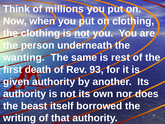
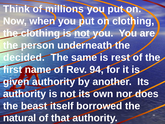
wanting: wanting -> decided (24, 57)
death: death -> name (38, 69)
93: 93 -> 94 (97, 69)
writing: writing -> natural (20, 118)
